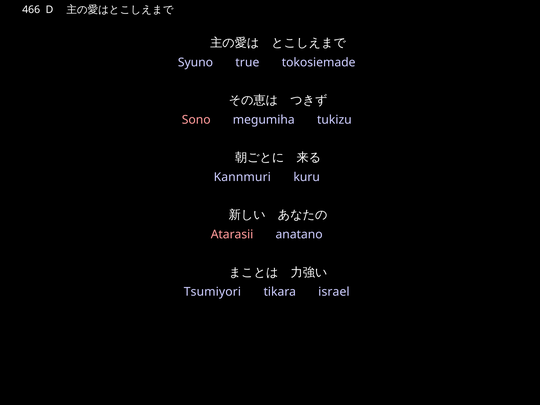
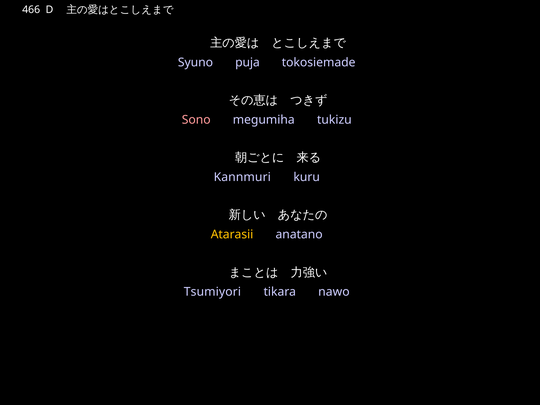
true: true -> puja (247, 62)
Atarasii colour: pink -> yellow (232, 234)
israel: israel -> nawo (334, 292)
